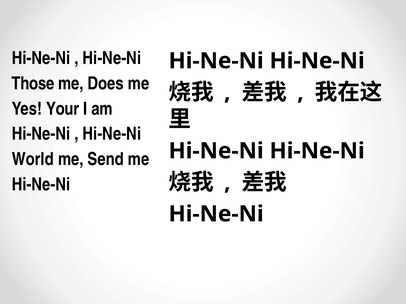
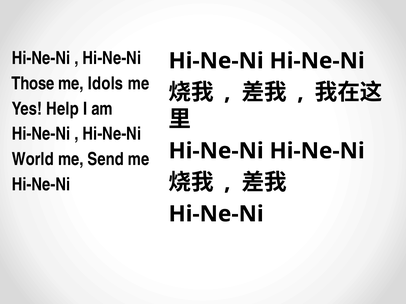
Does: Does -> Idols (106, 84)
Your: Your -> Help (62, 109)
